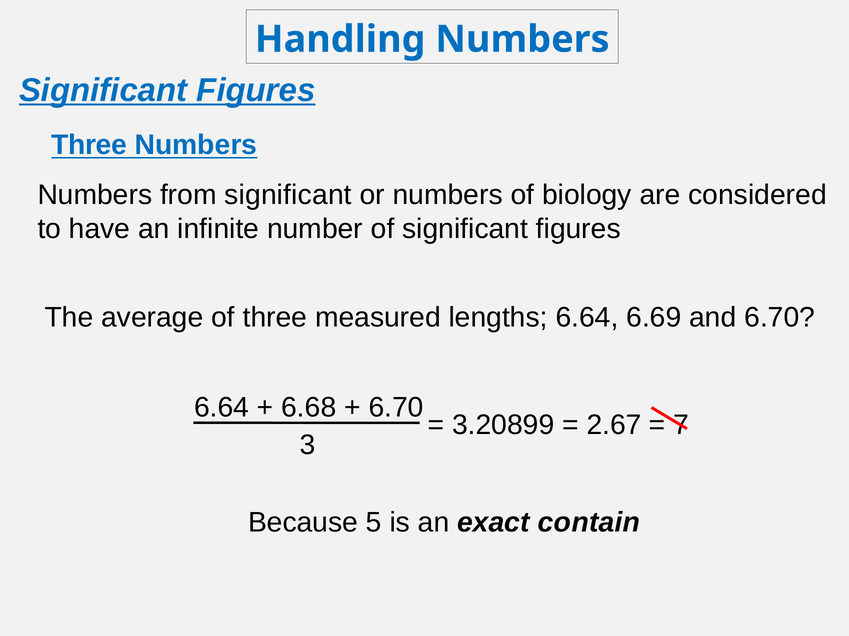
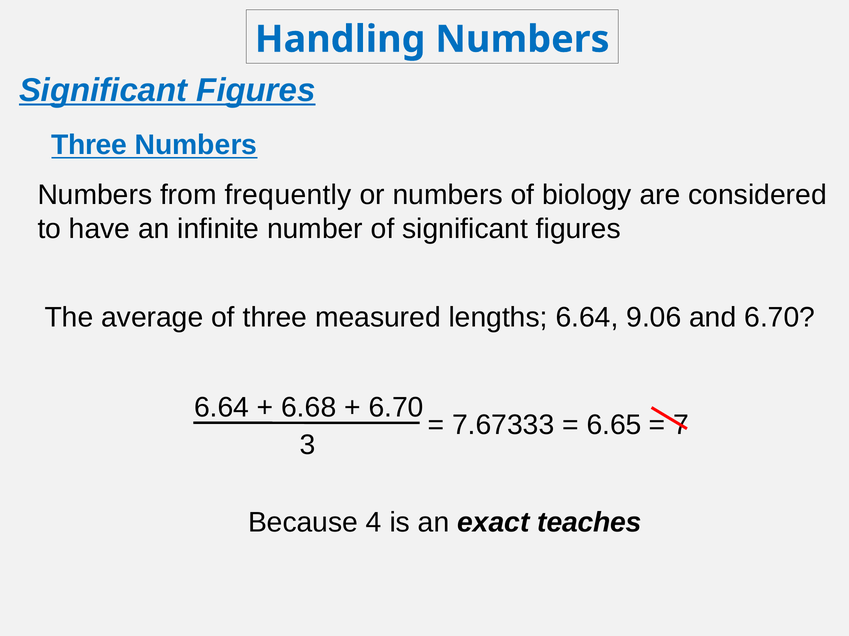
from significant: significant -> frequently (288, 195)
6.69: 6.69 -> 9.06 (654, 318)
3.20899: 3.20899 -> 7.67333 (503, 425)
2.67: 2.67 -> 6.65 (614, 425)
5: 5 -> 4 (374, 523)
contain: contain -> teaches (589, 523)
